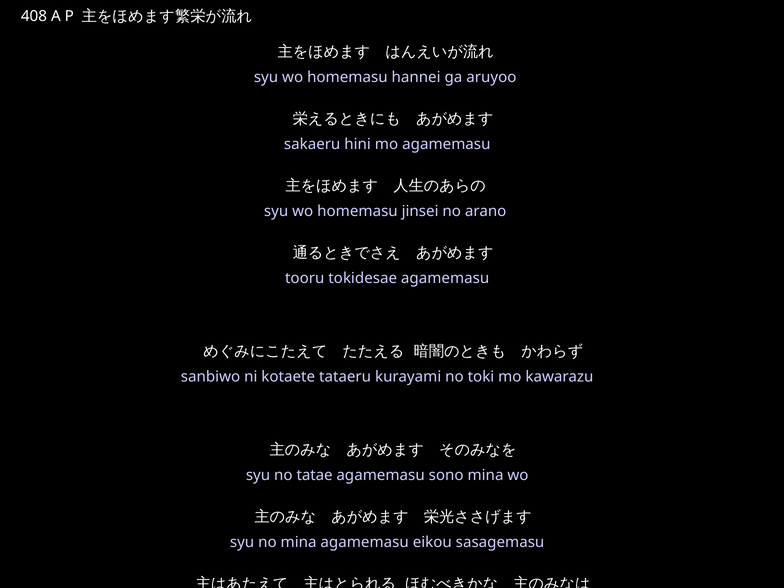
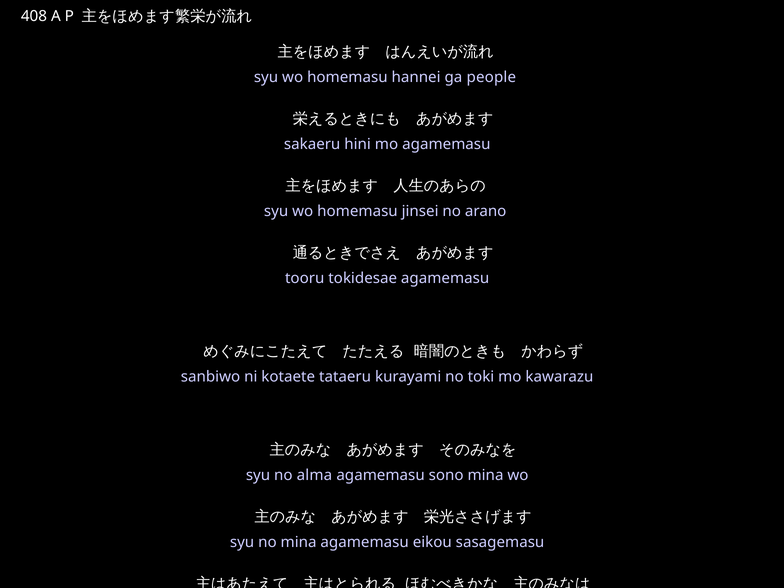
aruyoo: aruyoo -> people (491, 77)
tatae: tatae -> alma (314, 475)
